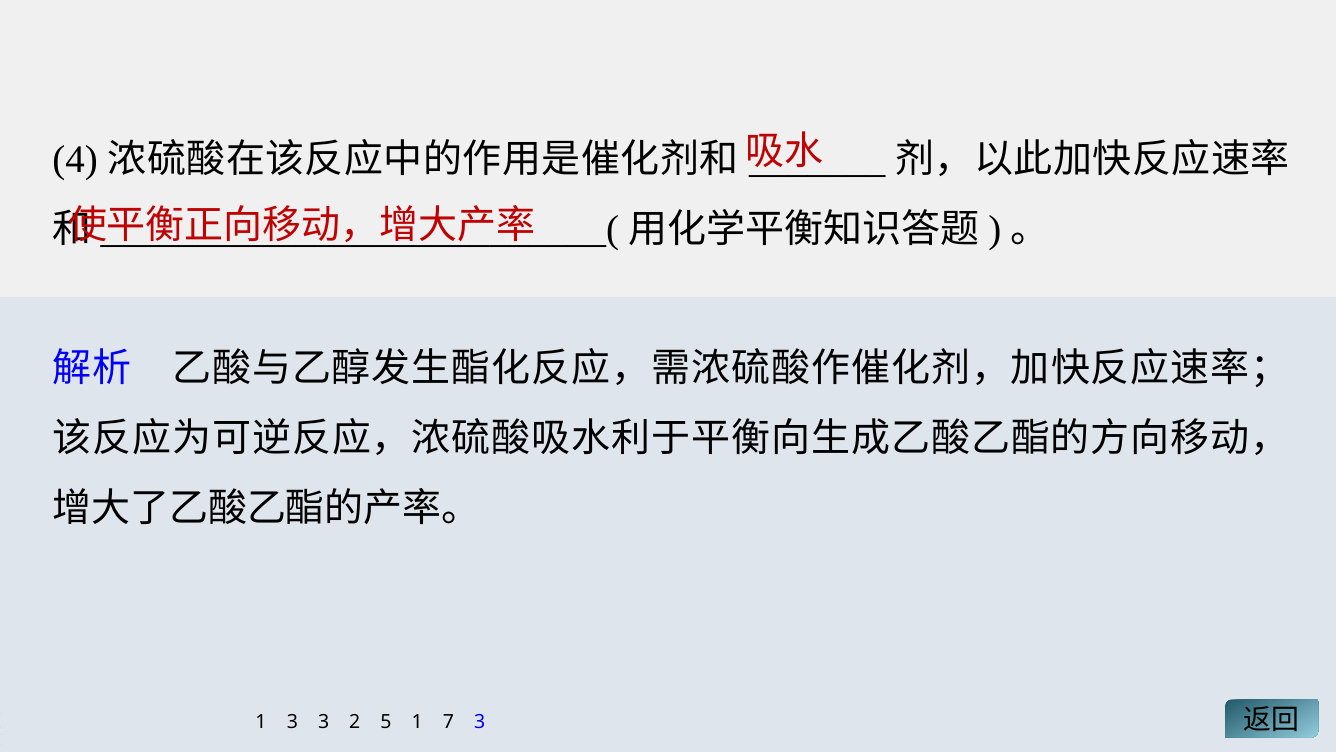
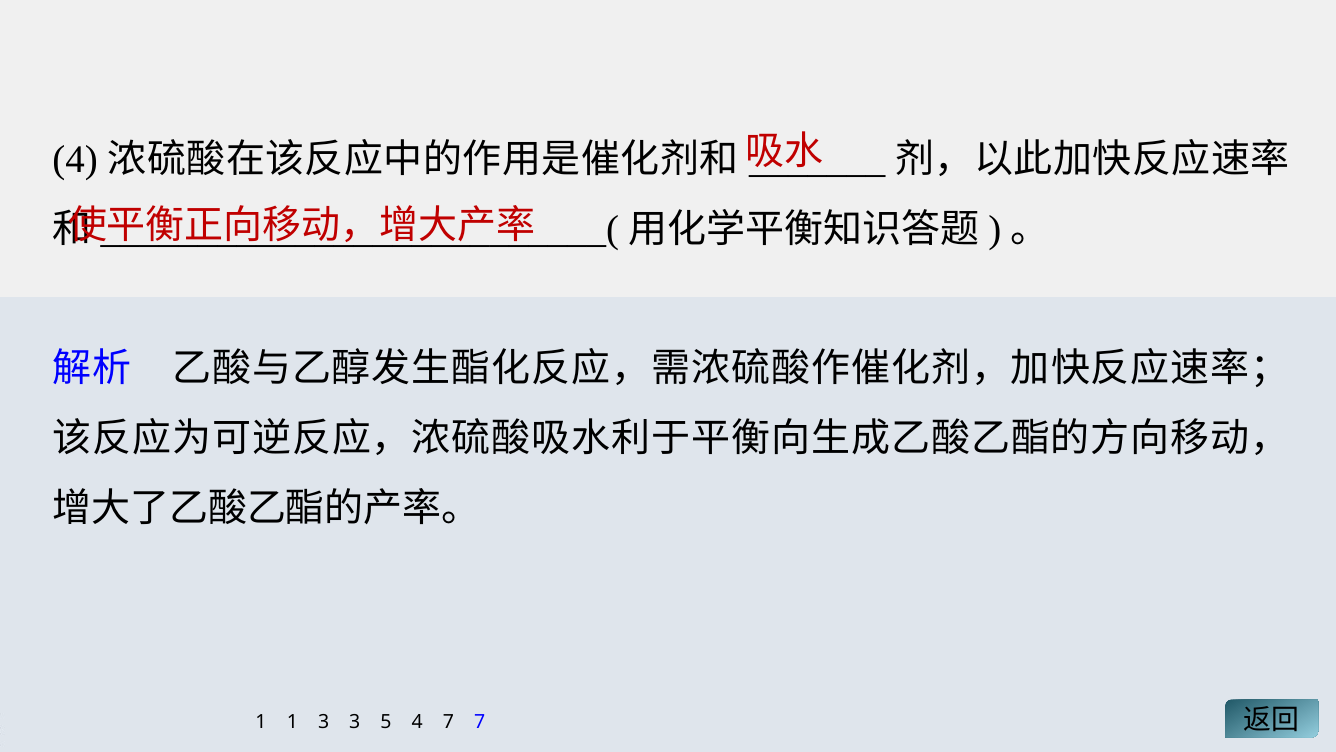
1 3: 3 -> 1 (292, 722)
3 2: 2 -> 3 (355, 722)
5 1: 1 -> 4 (417, 722)
7 3: 3 -> 7 (480, 722)
